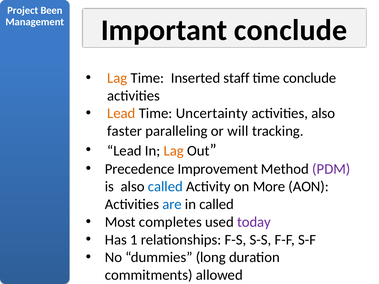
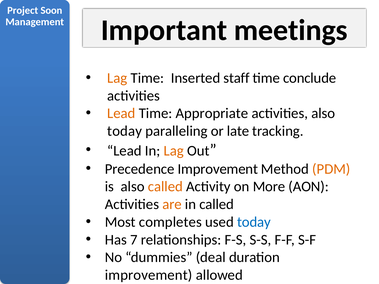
Been: Been -> Soon (51, 10)
Important conclude: conclude -> meetings (291, 30)
Uncertainty: Uncertainty -> Appropriate (212, 113)
faster: faster -> today (125, 131)
will: will -> late (238, 131)
PDM colour: purple -> orange (331, 169)
called colour: blue -> orange (165, 187)
are colour: blue -> orange (172, 204)
today colour: purple -> blue (254, 222)
1: 1 -> 7 (134, 240)
long: long -> deal (211, 258)
commitments: commitments -> improvement (149, 275)
